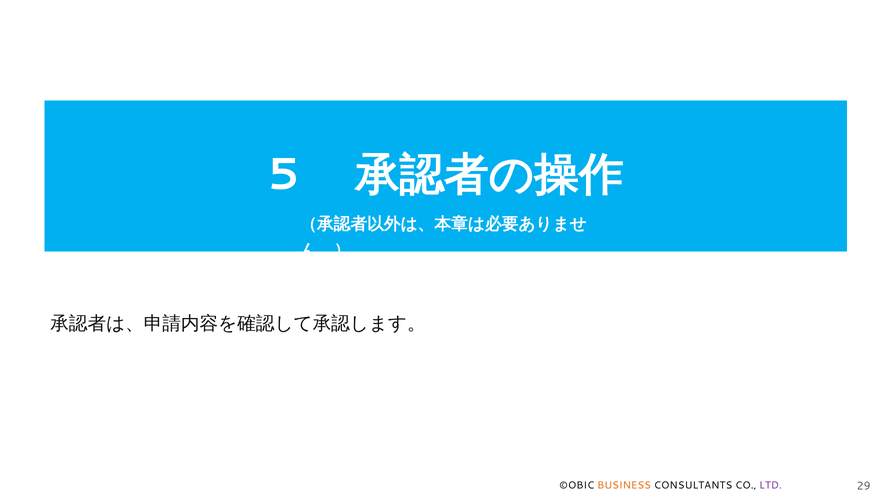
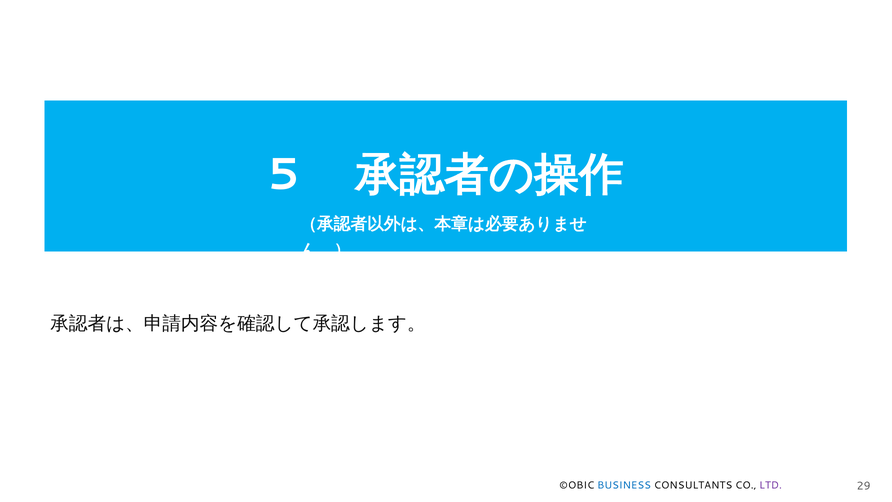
BUSINESS colour: orange -> blue (624, 485)
